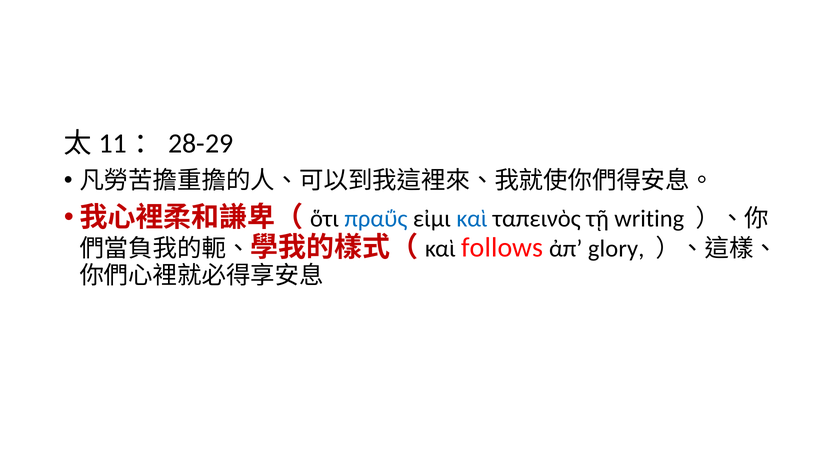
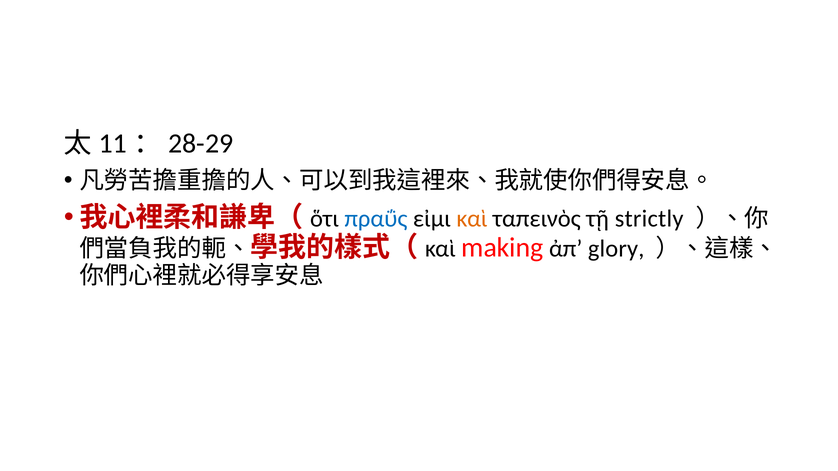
καὶ colour: blue -> orange (472, 219)
writing: writing -> strictly (649, 219)
follows: follows -> making (502, 248)
